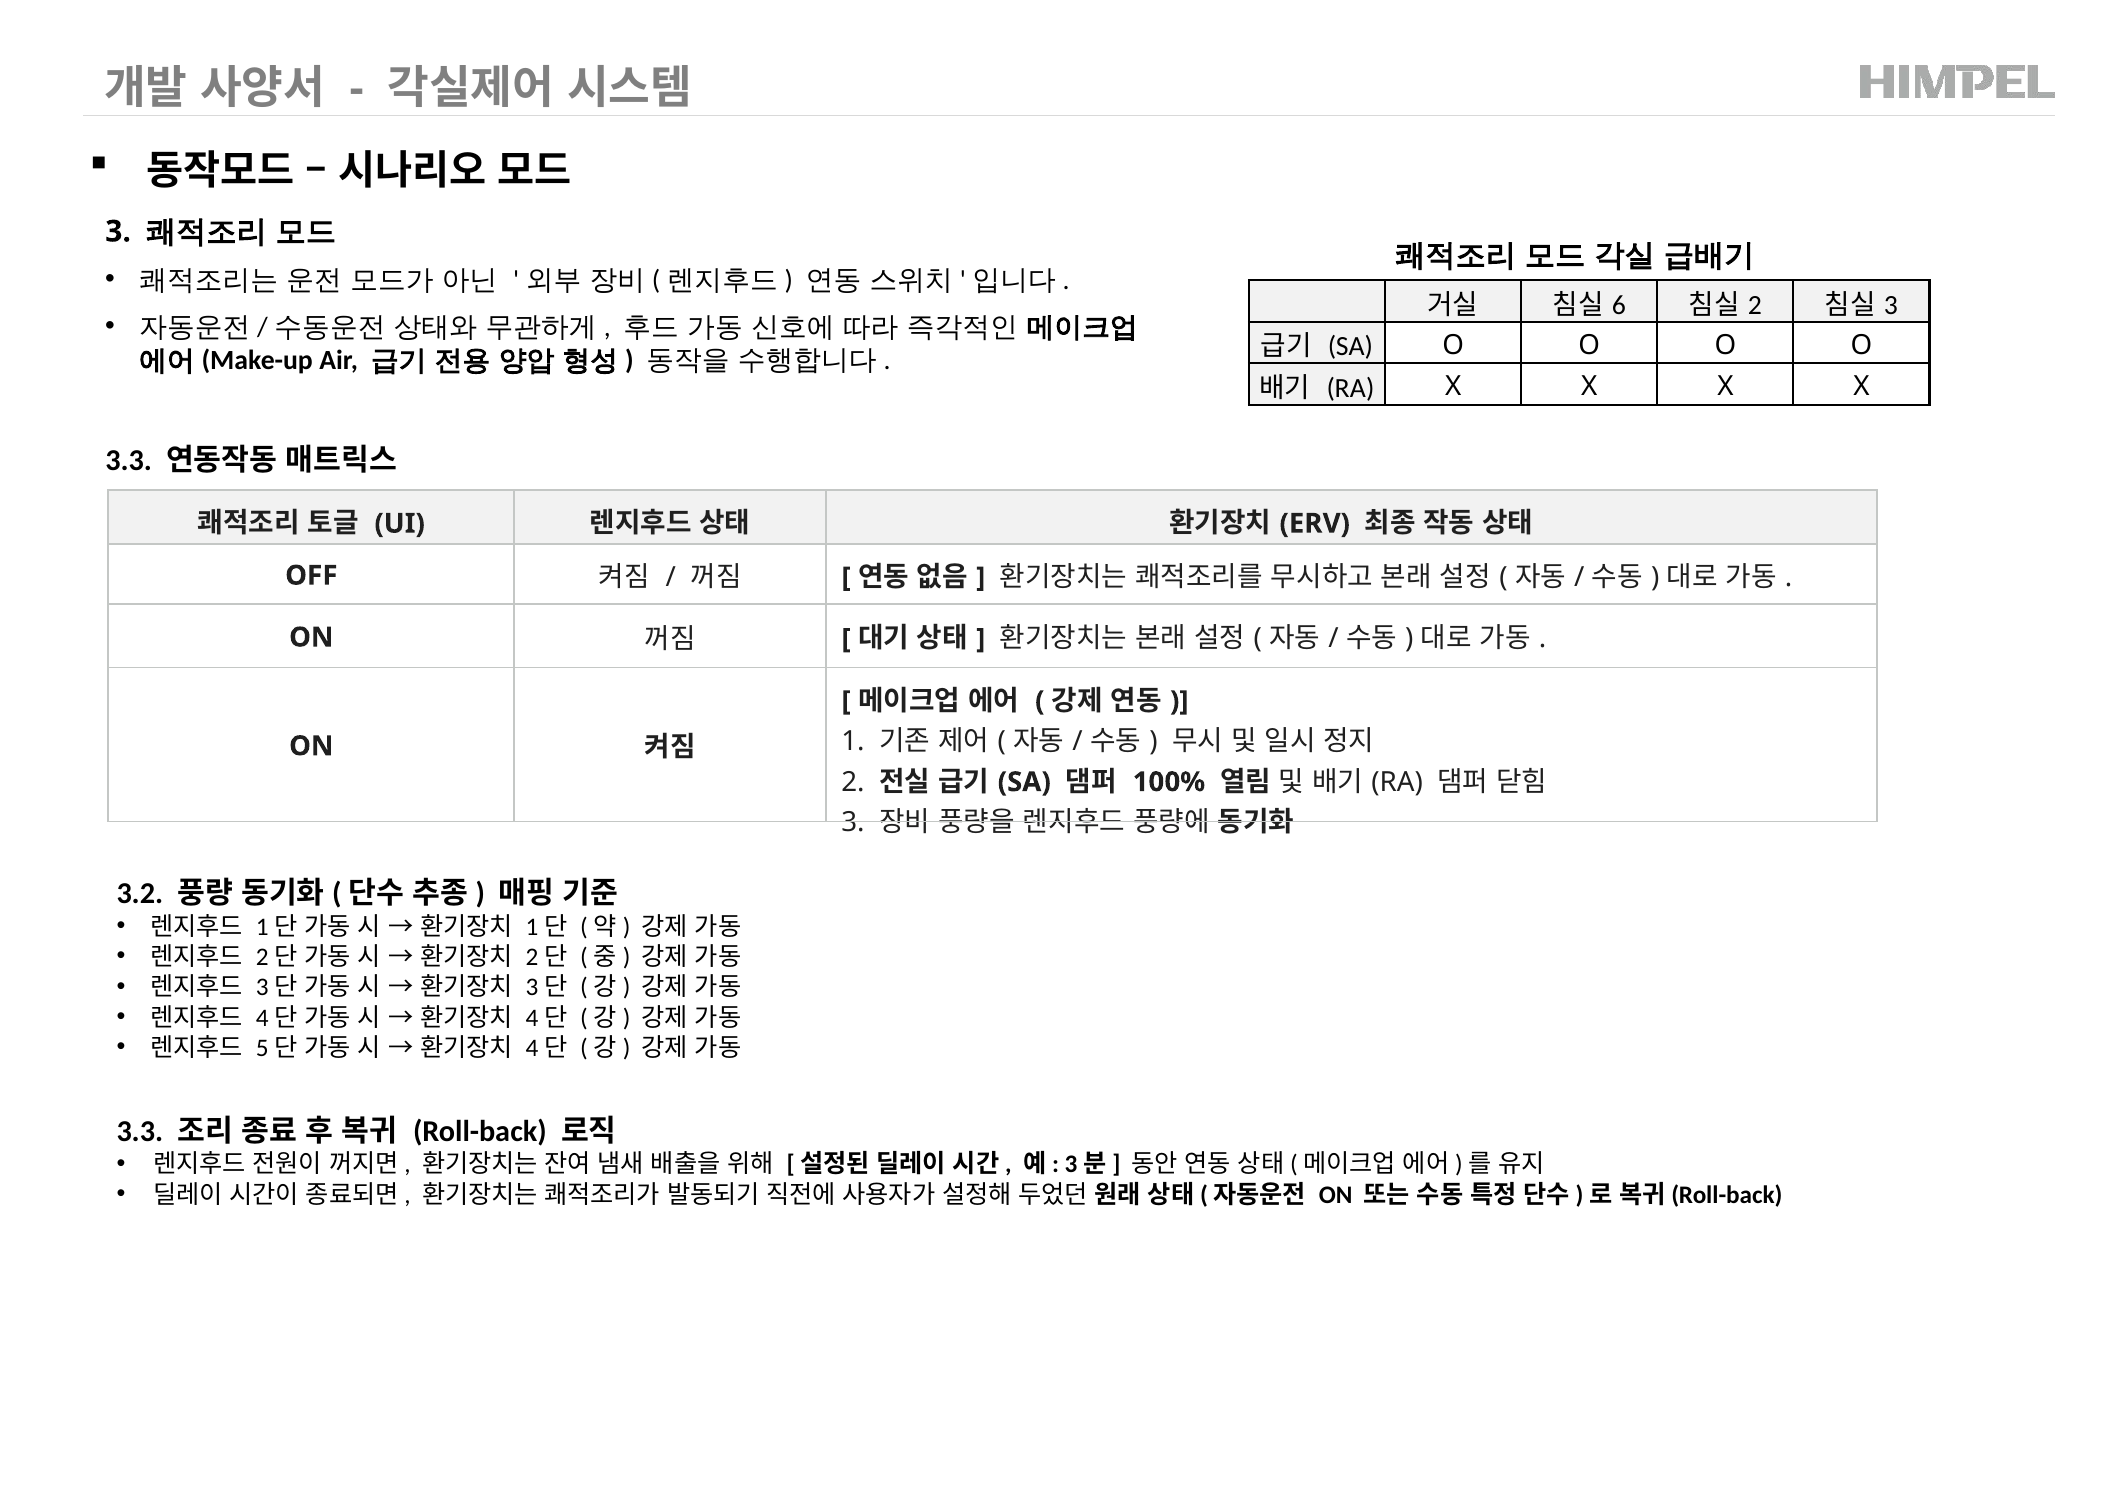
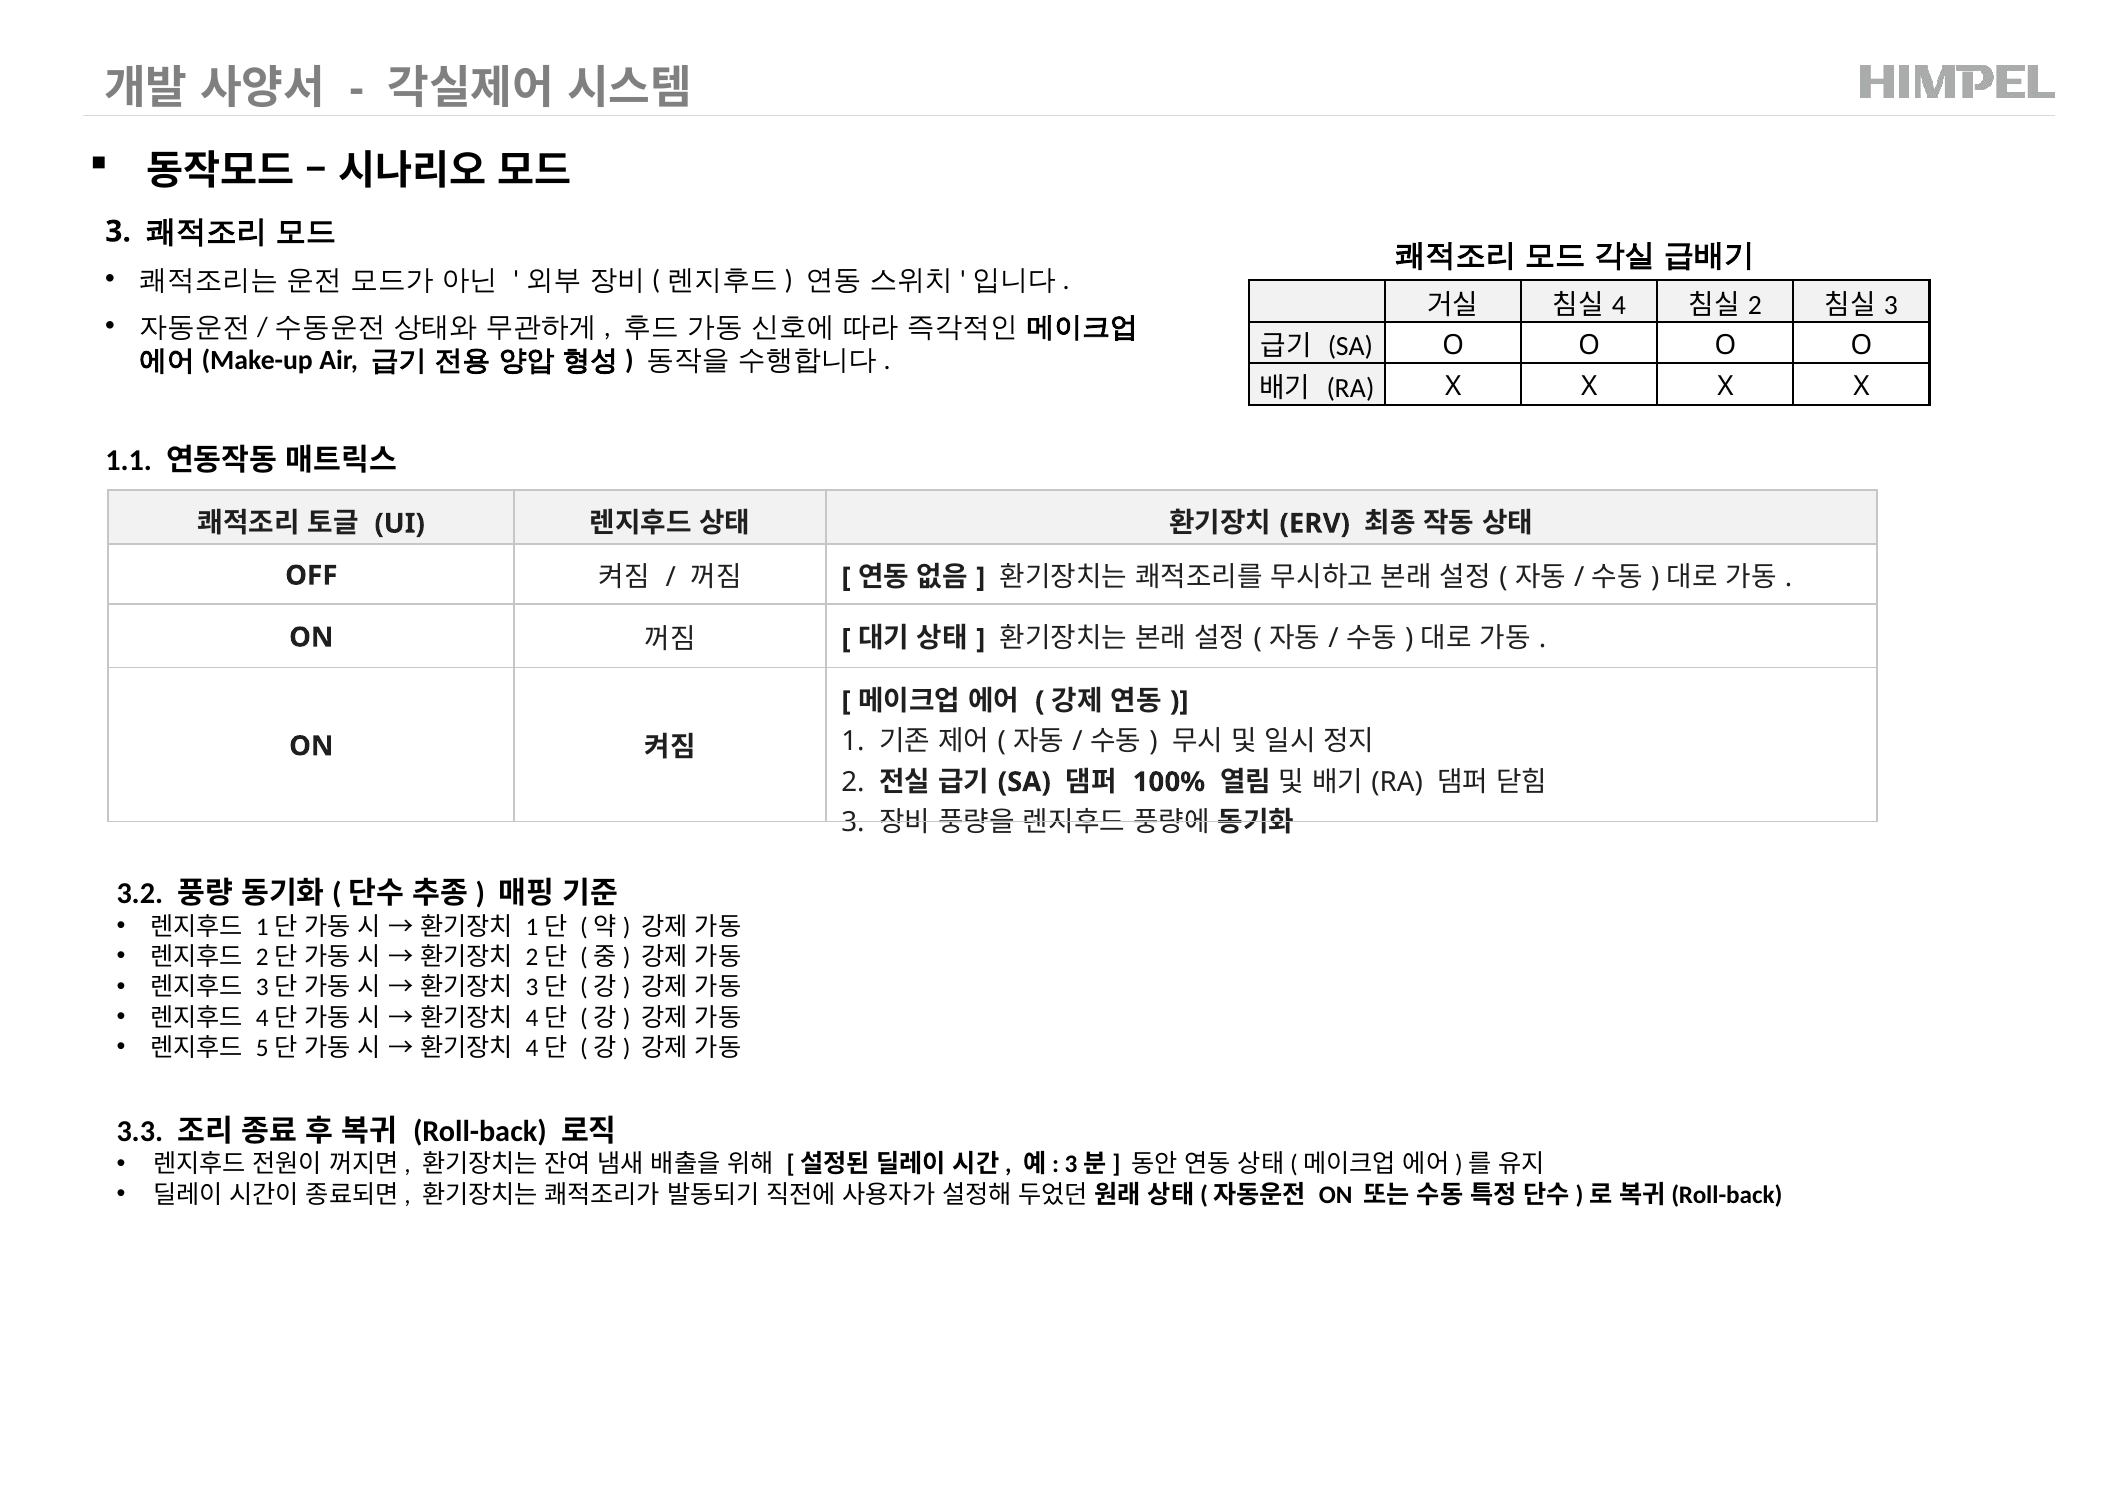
6: 6 -> 4 (1619, 305)
3.3: 3.3 -> 1.1 (129, 460)
